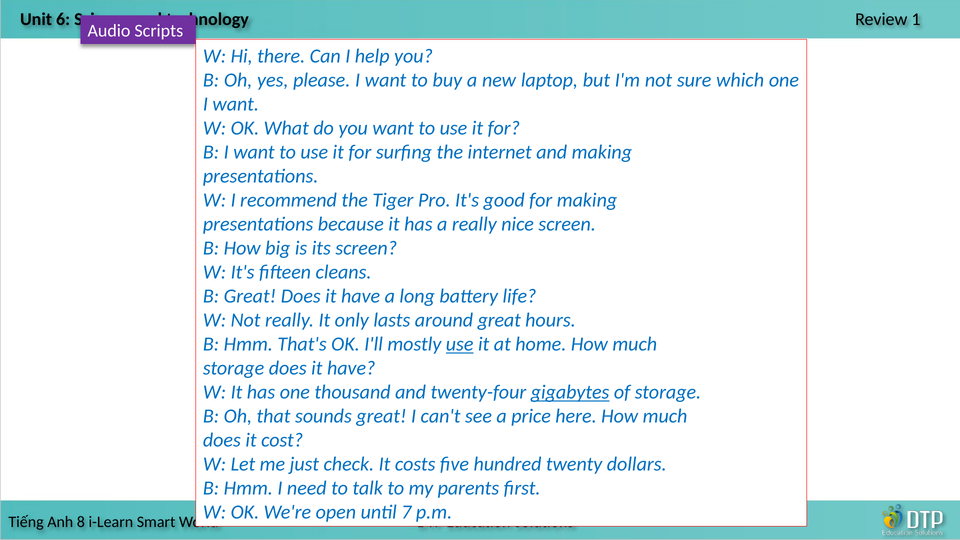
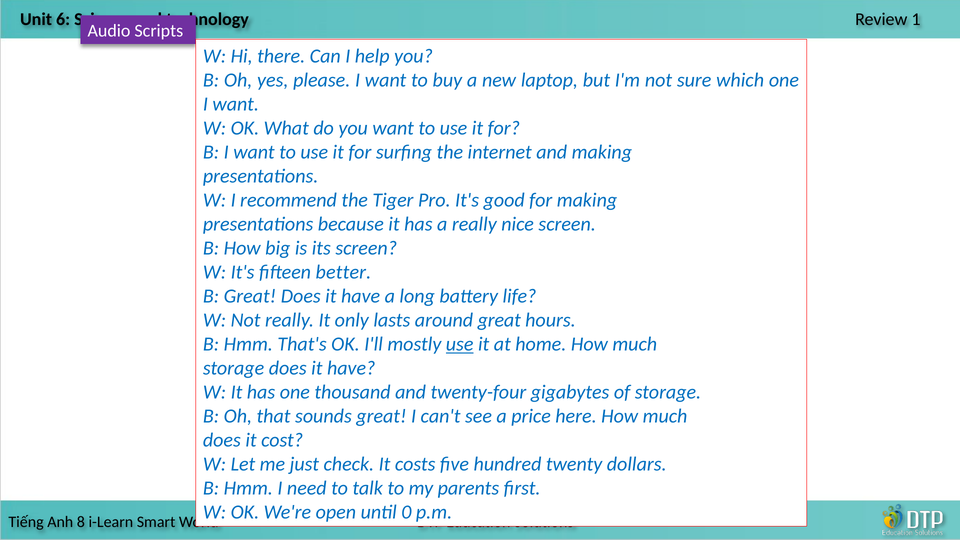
cleans: cleans -> better (343, 272)
gigabytes underline: present -> none (570, 392)
7: 7 -> 0 (406, 512)
